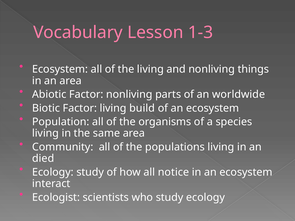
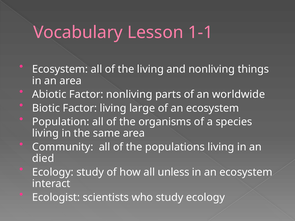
1-3: 1-3 -> 1-1 (201, 32)
build: build -> large (142, 108)
notice: notice -> unless (174, 172)
